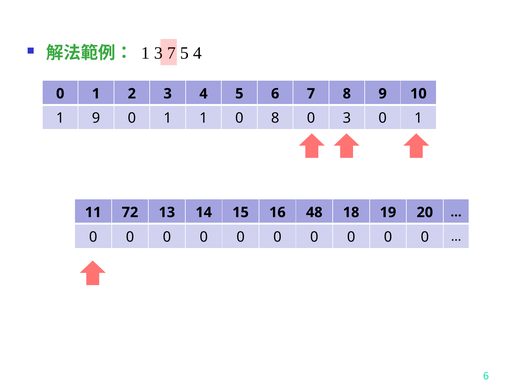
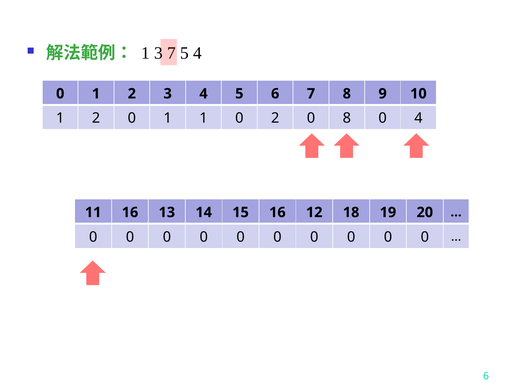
9: 9 -> 2 (96, 118)
0 8: 8 -> 2 (275, 118)
0 3: 3 -> 8 (347, 118)
1: 1 -> 4 (418, 118)
11 72: 72 -> 16 (130, 212)
48: 48 -> 12 (314, 212)
